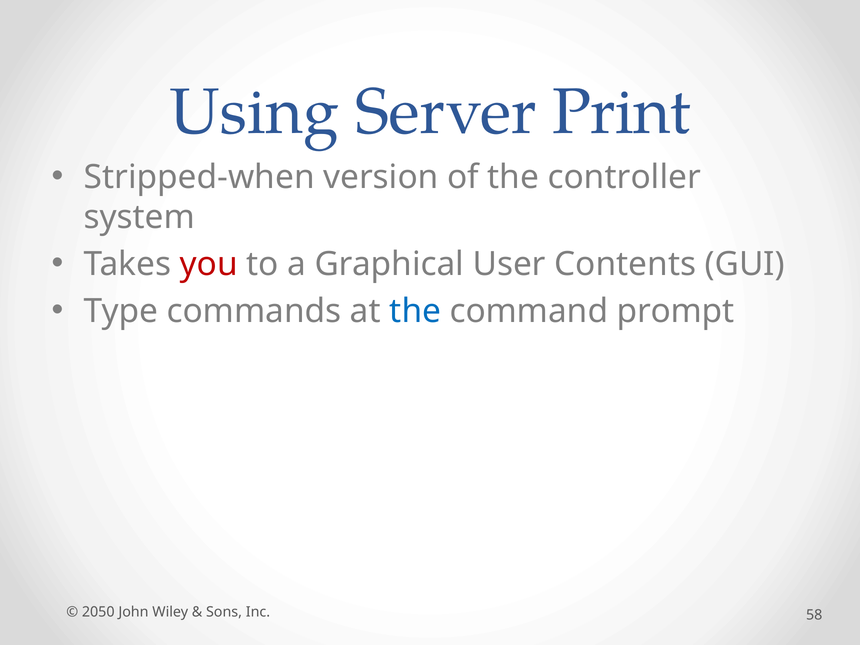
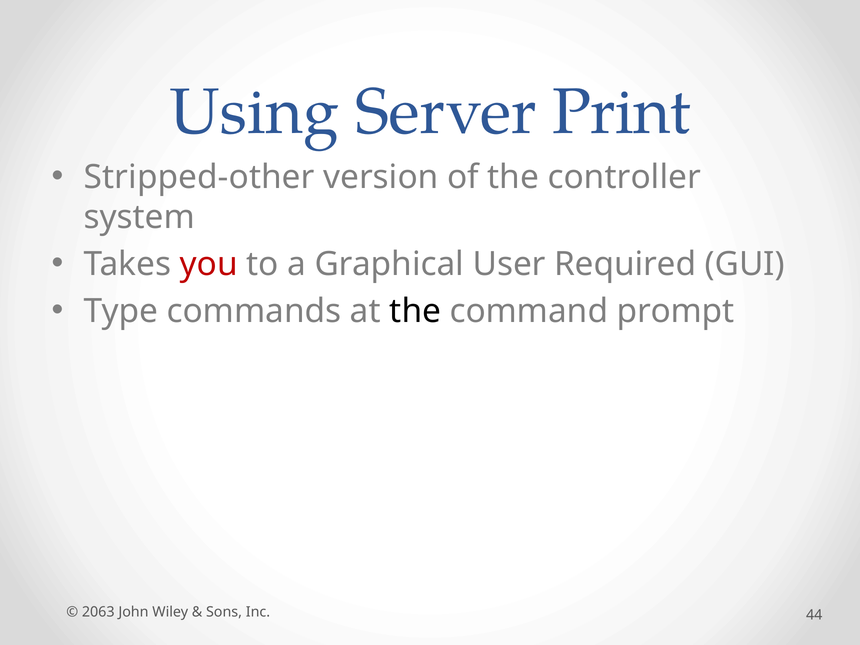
Stripped-when: Stripped-when -> Stripped-other (199, 177)
Contents: Contents -> Required (625, 264)
the colour: blue -> black (415, 311)
2050: 2050 -> 2063 (98, 612)
58: 58 -> 44 (814, 615)
